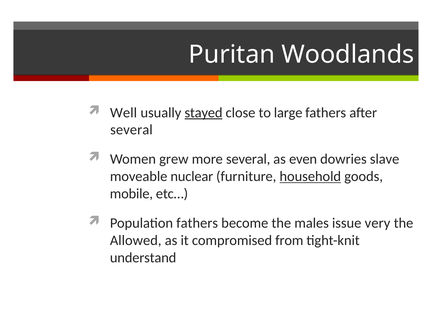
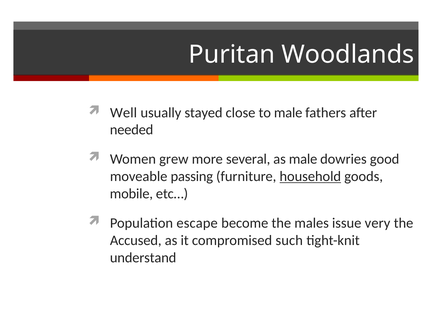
stayed underline: present -> none (204, 113)
to large: large -> male (288, 113)
several: several -> needed (132, 130)
as even: even -> male (303, 159)
slave: slave -> good (385, 159)
nuclear: nuclear -> passing (192, 176)
Population fathers: fathers -> escape (197, 223)
Allowed: Allowed -> Accused (136, 240)
from: from -> such (289, 240)
